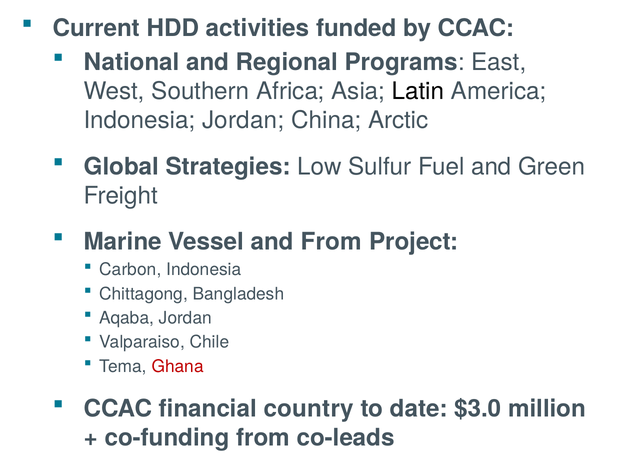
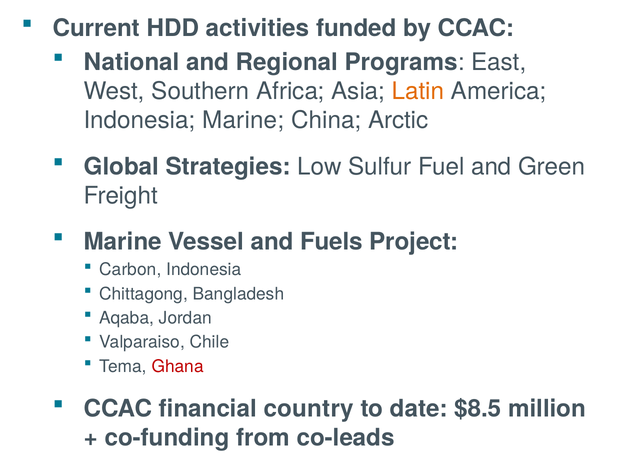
Latin colour: black -> orange (418, 91)
Indonesia Jordan: Jordan -> Marine (243, 121)
and From: From -> Fuels (332, 242)
$3.0: $3.0 -> $8.5 (478, 409)
